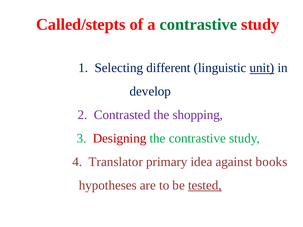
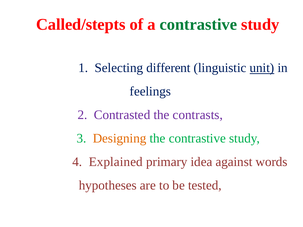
develop: develop -> feelings (150, 92)
shopping: shopping -> contrasts (198, 115)
Designing colour: red -> orange (120, 138)
Translator: Translator -> Explained (116, 162)
books: books -> words (272, 162)
tested underline: present -> none (205, 185)
